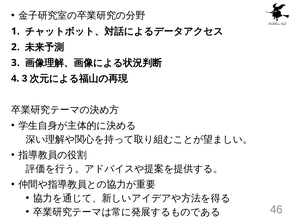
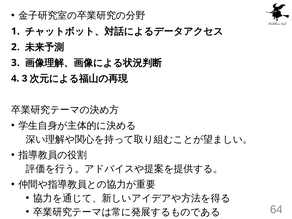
46: 46 -> 64 (276, 210)
